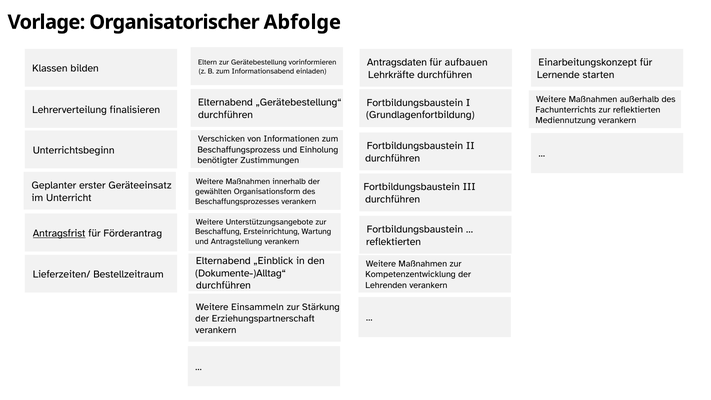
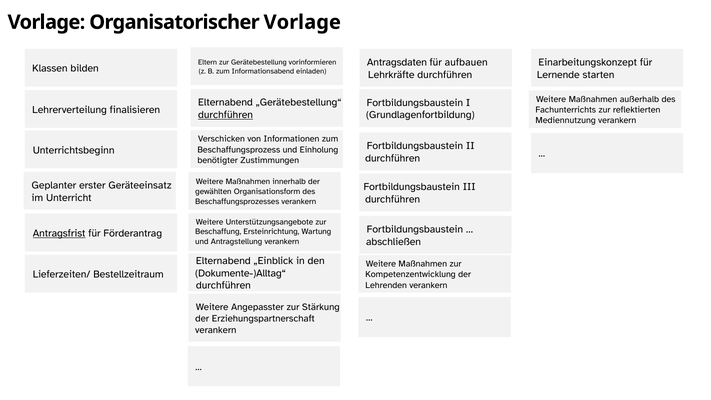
Organisatorischer Abfolge: Abfolge -> Vorlage (302, 22)
durchführen underline: none -> present (226, 115)
reflektierten: reflektierten -> abschließen (394, 242)
Einsammeln: Einsammeln -> Angepasster (258, 307)
